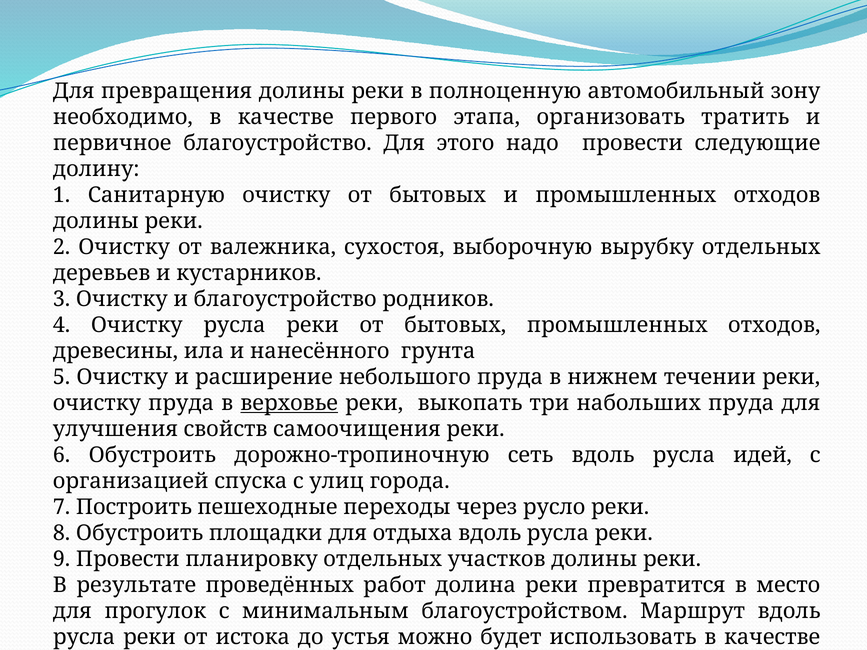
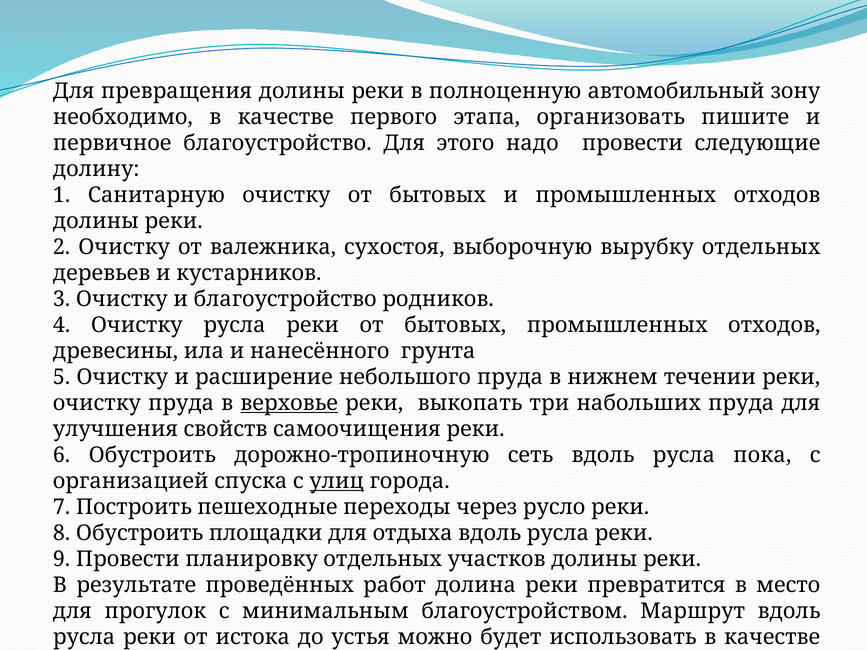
тратить: тратить -> пишите (745, 117)
идей: идей -> пока (762, 455)
улиц underline: none -> present (337, 481)
